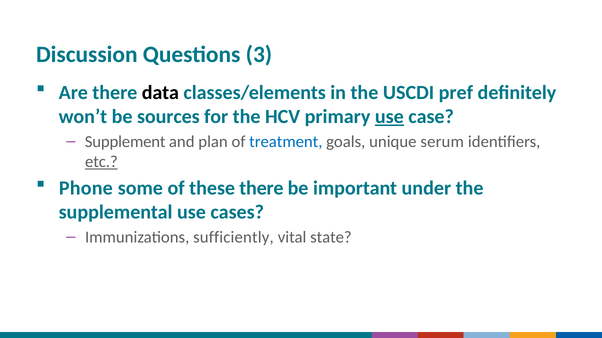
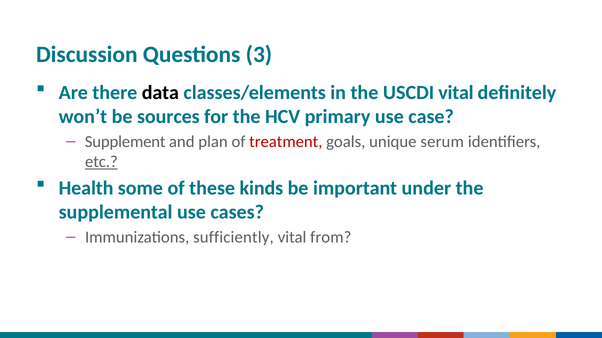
USCDI pref: pref -> vital (456, 93)
use underline: present -> none (389, 117)
treatment colour: blue -> red (286, 142)
Phone: Phone -> Health (86, 188)
these there: there -> kinds (261, 188)
state: state -> from (331, 238)
